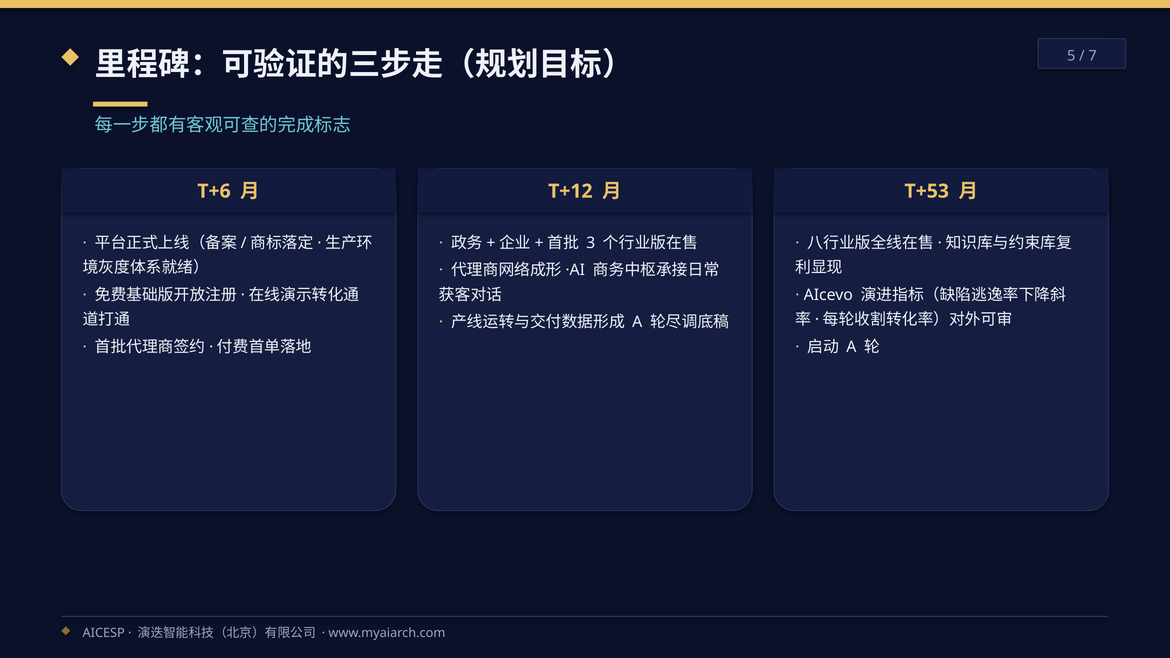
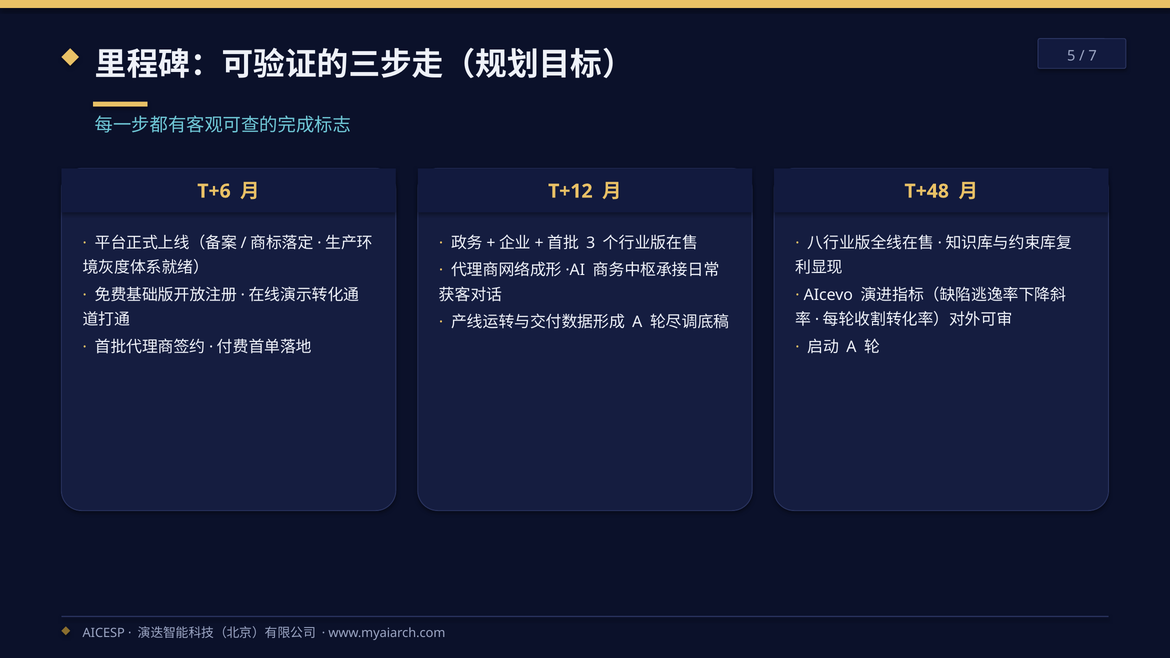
T+53: T+53 -> T+48 (927, 191)
